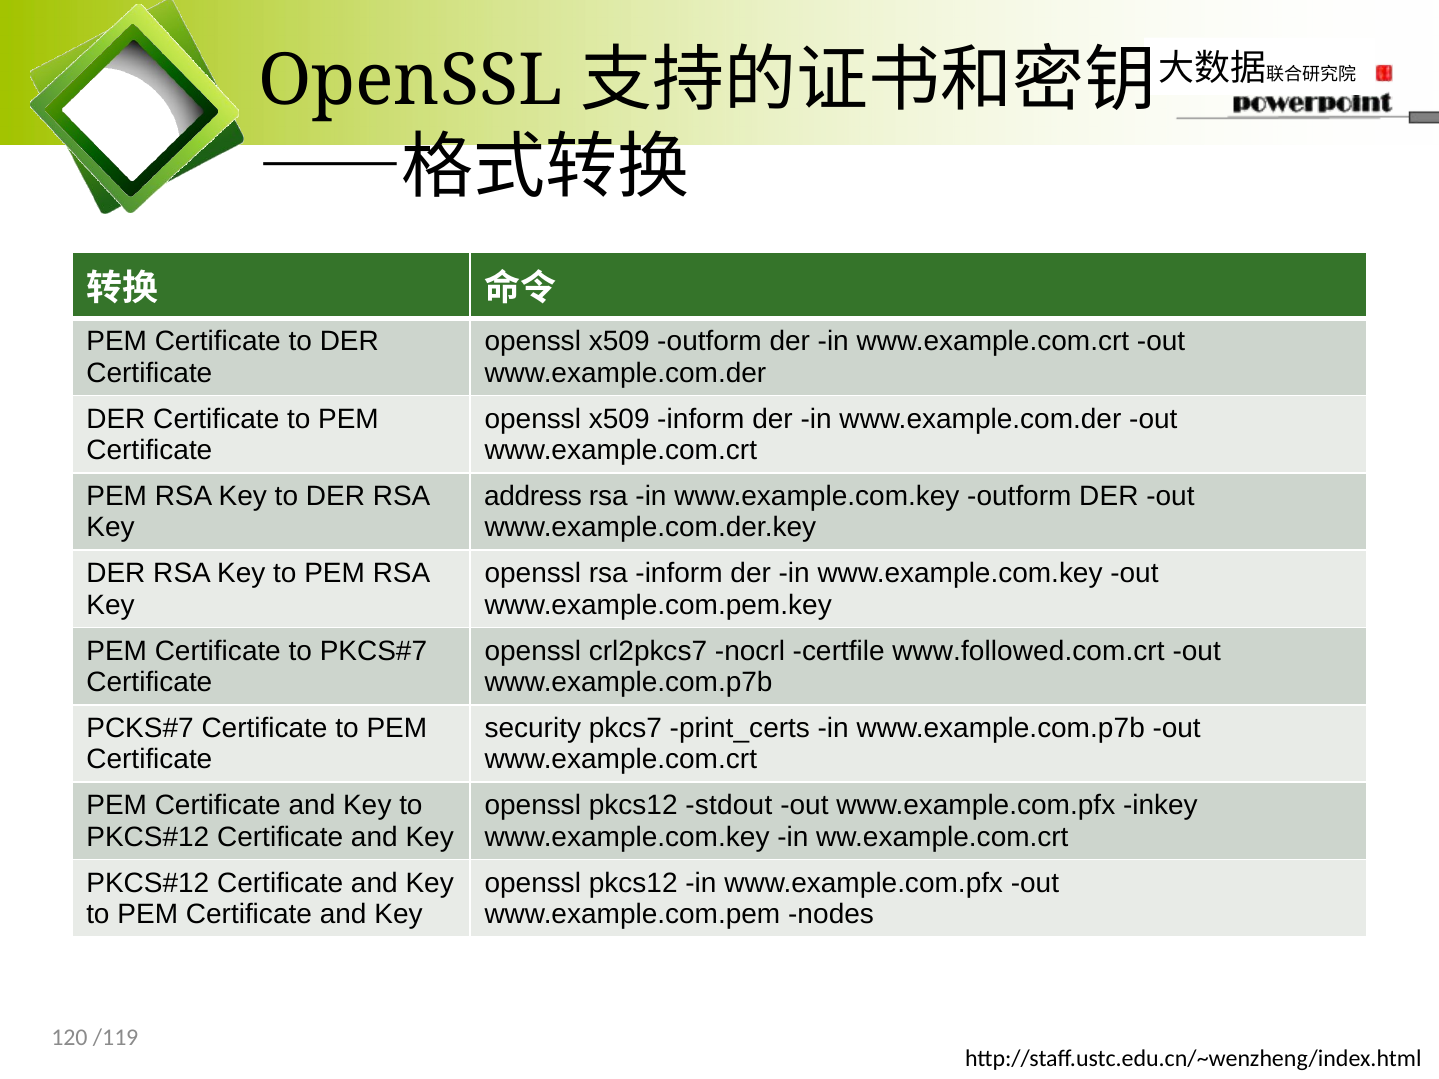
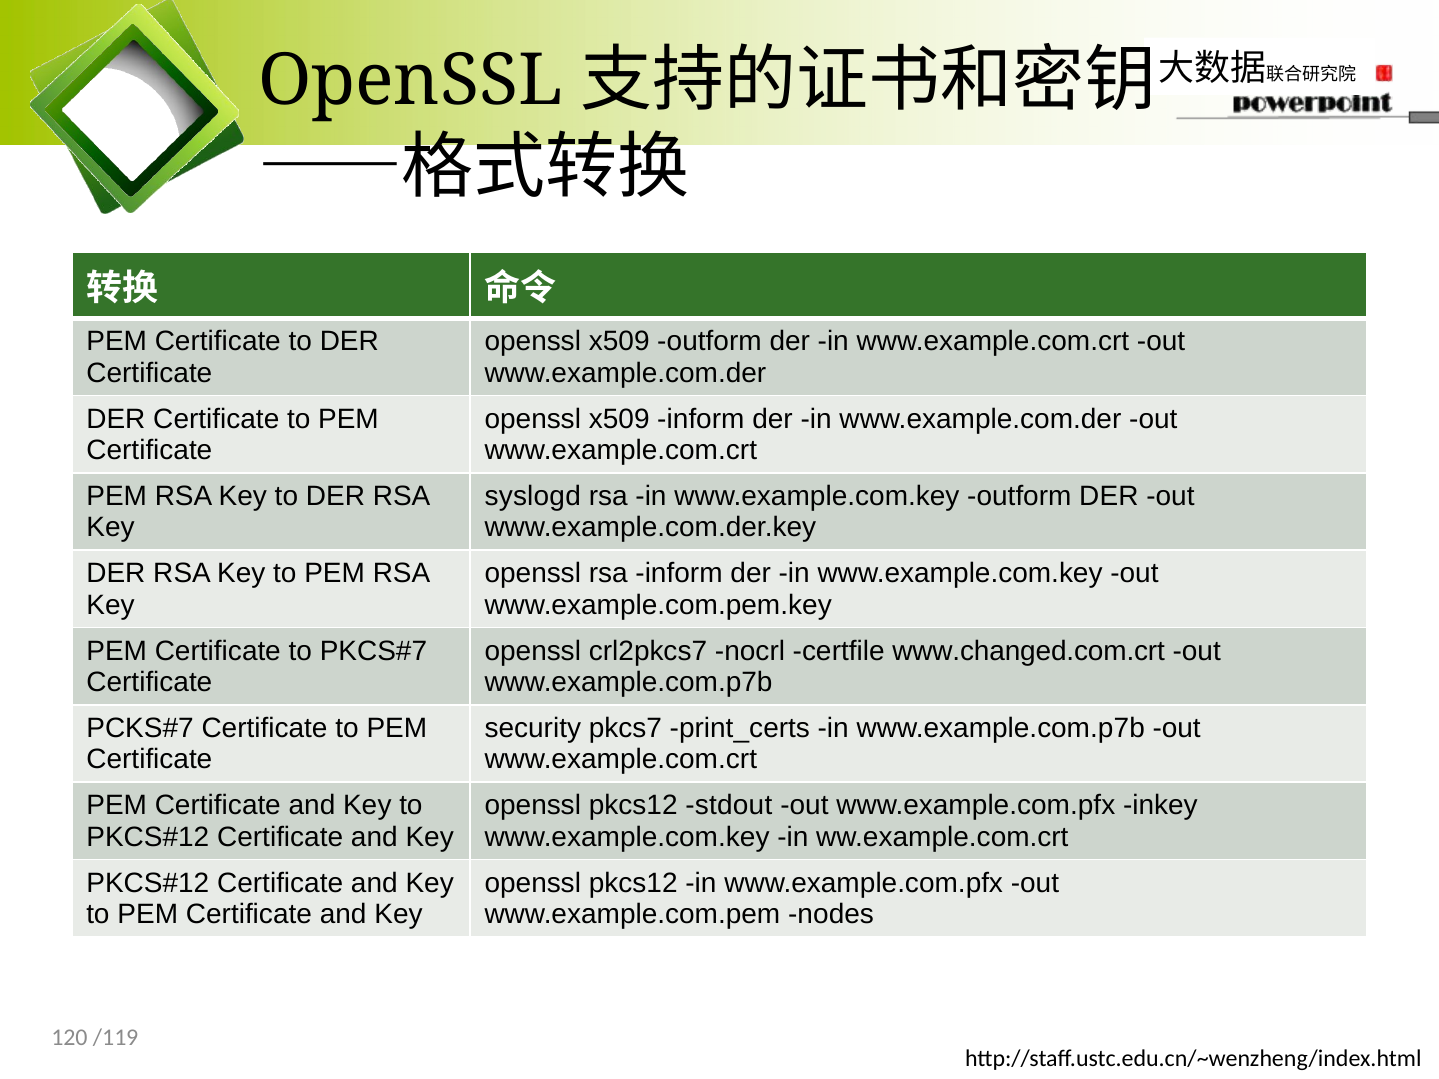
address: address -> syslogd (533, 496)
www.followed.com.crt: www.followed.com.crt -> www.changed.com.crt (1029, 651)
